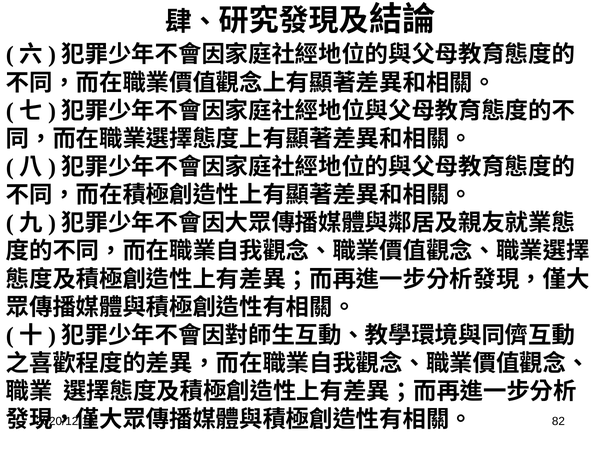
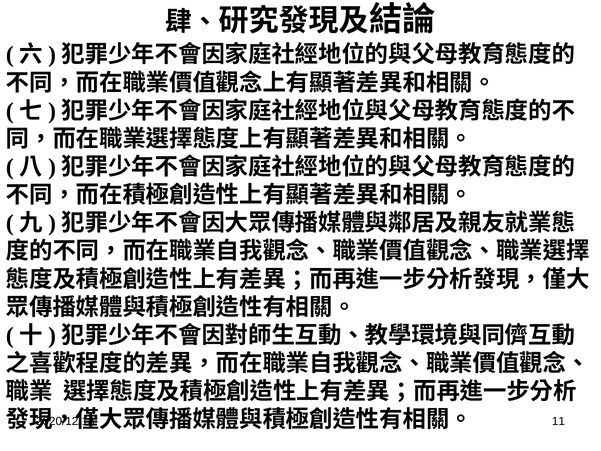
82: 82 -> 11 (558, 421)
